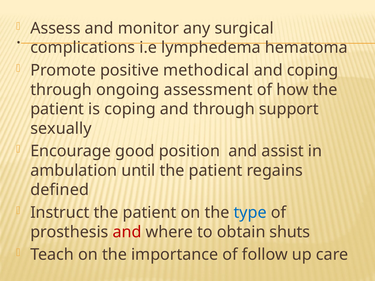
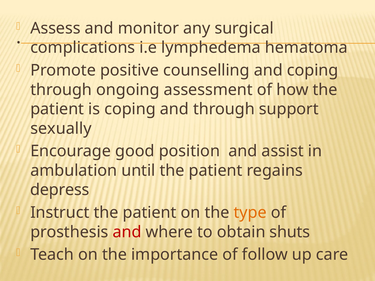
methodical: methodical -> counselling (206, 70)
defined: defined -> depress (60, 190)
type colour: blue -> orange (250, 213)
